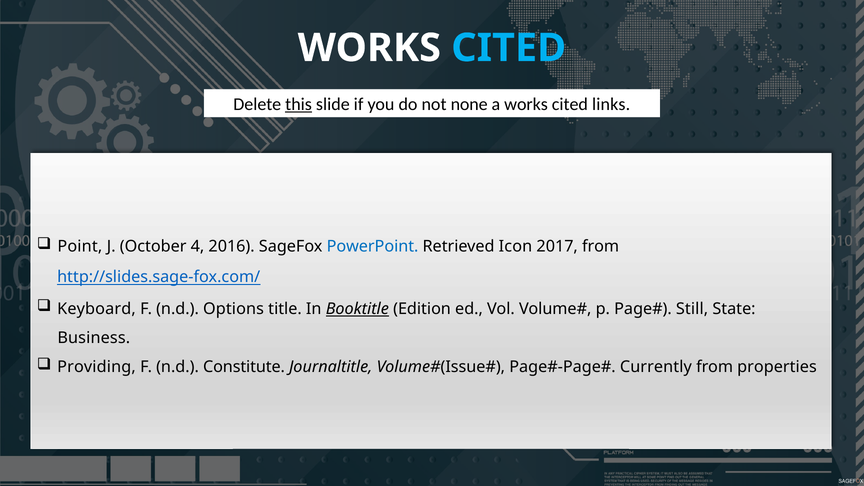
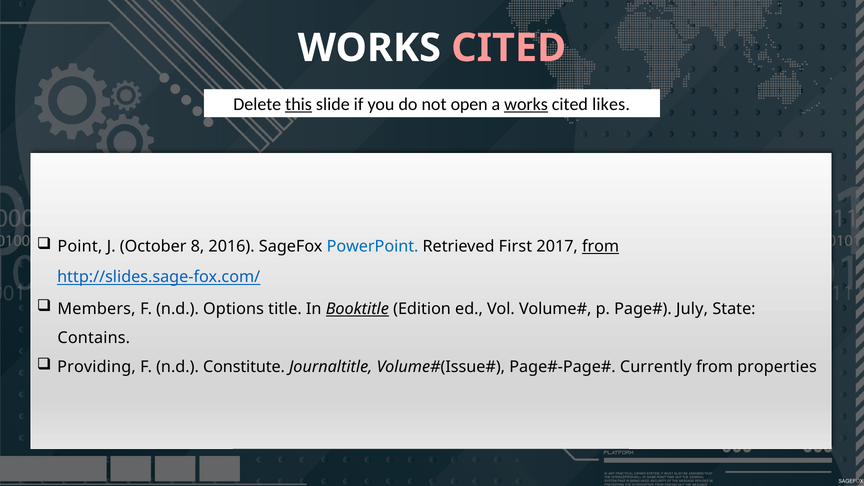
CITED colour: light blue -> pink (509, 48)
none: none -> open (469, 104)
works underline: none -> present (526, 104)
links: links -> likes (611, 104)
4: 4 -> 8 (198, 247)
Icon: Icon -> First (515, 247)
from underline: none -> present (601, 247)
Keyboard: Keyboard -> Members (96, 309)
Still: Still -> July (692, 309)
Business: Business -> Contains (94, 338)
